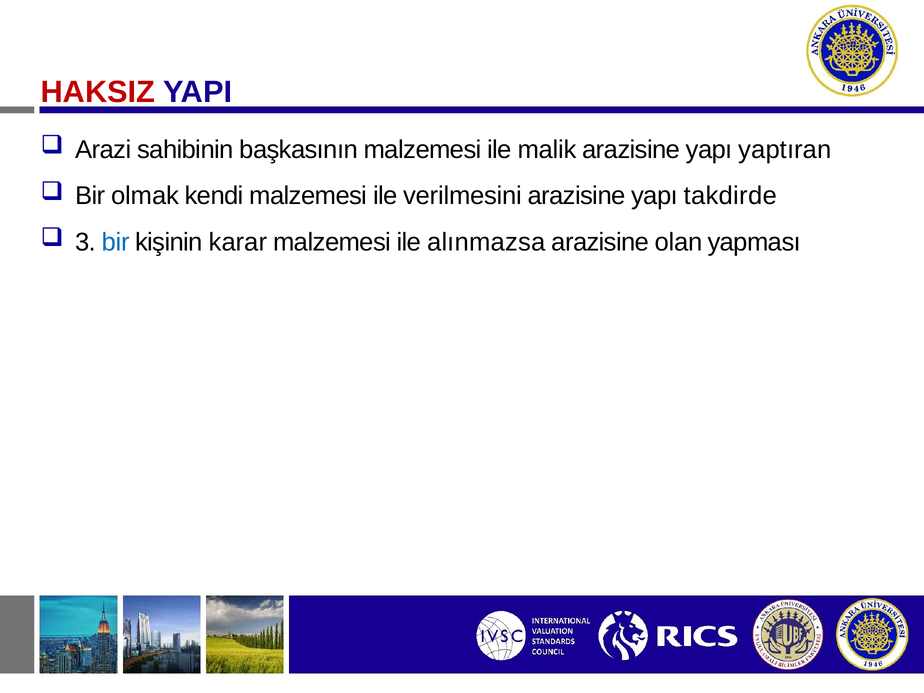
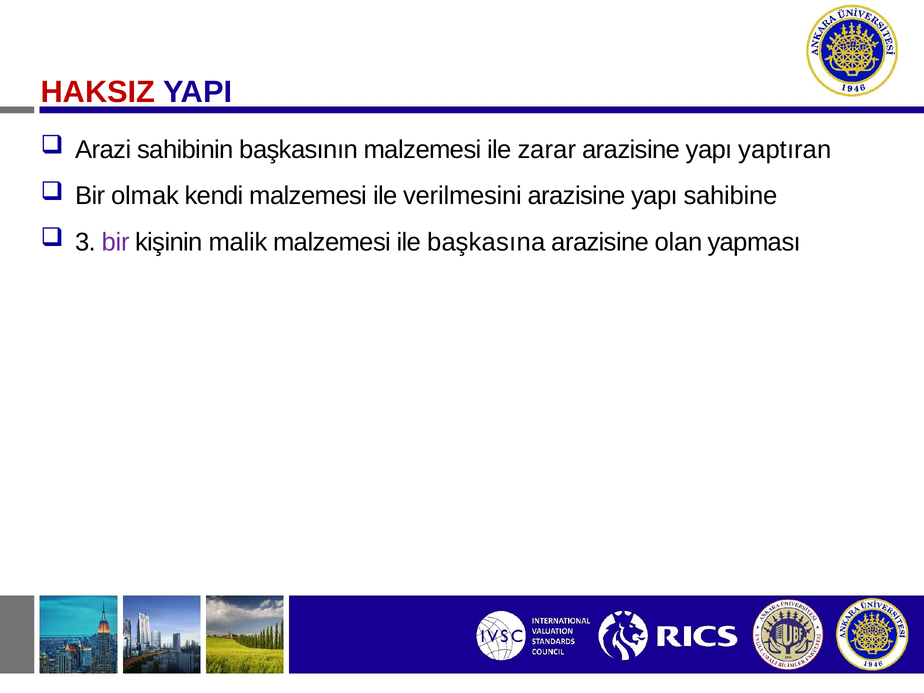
malik: malik -> zarar (547, 150)
takdirde: takdirde -> sahibine (731, 196)
bir colour: blue -> purple (116, 242)
karar: karar -> malik (238, 242)
alınmazsa: alınmazsa -> başkasına (486, 242)
